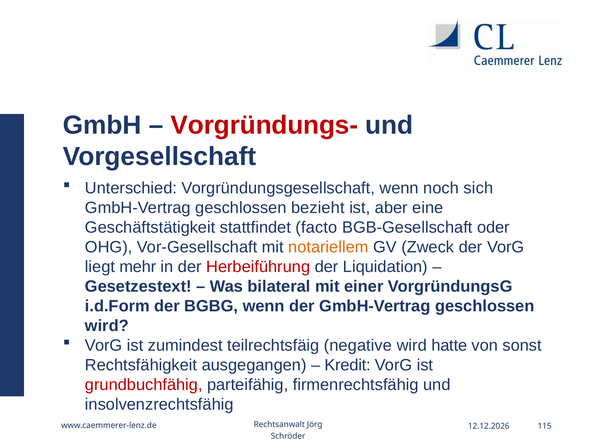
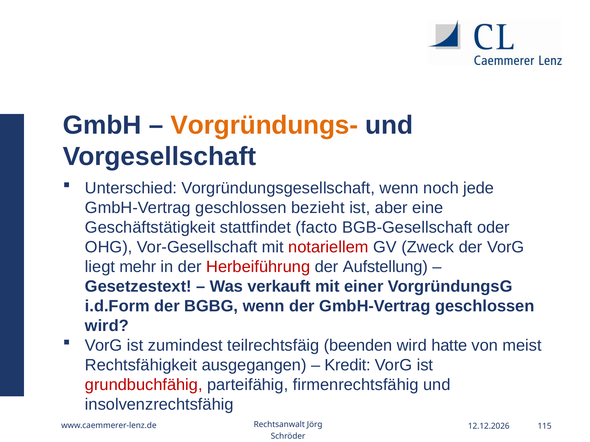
Vorgründungs- colour: red -> orange (264, 125)
sich: sich -> jede (479, 188)
notariellem colour: orange -> red (328, 247)
Liquidation: Liquidation -> Aufstellung (385, 267)
bilateral: bilateral -> verkauft (279, 287)
negative: negative -> beenden (358, 346)
sonst: sonst -> meist (522, 346)
